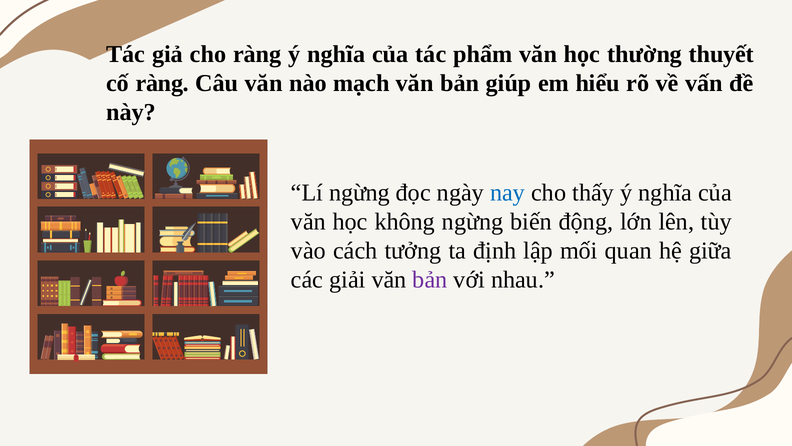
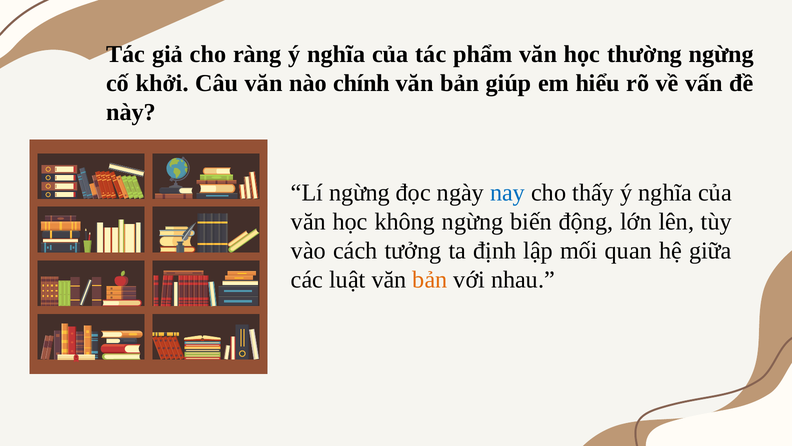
thường thuyết: thuyết -> ngừng (721, 54)
cố ràng: ràng -> khởi (162, 83)
mạch: mạch -> chính (361, 83)
giải: giải -> luật (347, 280)
bản colour: purple -> orange (430, 280)
